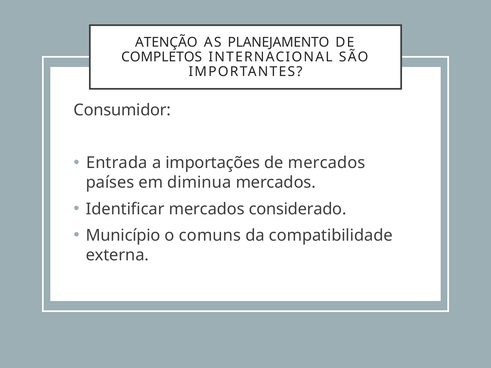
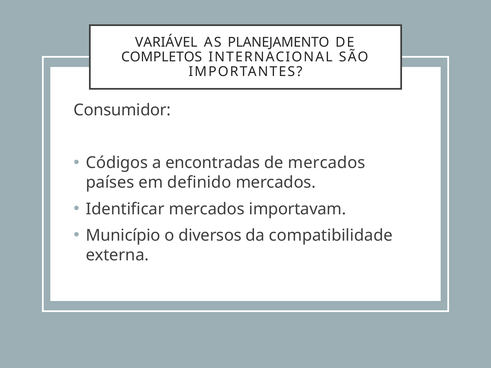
ATENÇÃO: ATENÇÃO -> VARIÁVEL (166, 42)
Entrada: Entrada -> Códigos (117, 163)
importações: importações -> encontradas (213, 163)
diminua: diminua -> definido (199, 183)
considerado: considerado -> importavam (298, 209)
comuns: comuns -> diversos (210, 236)
